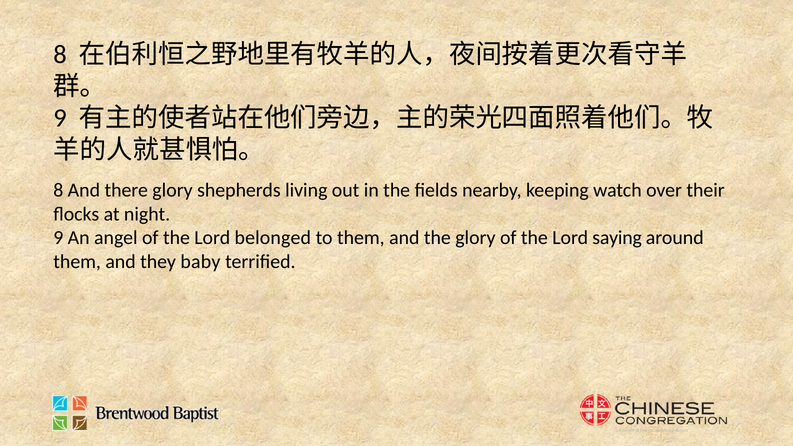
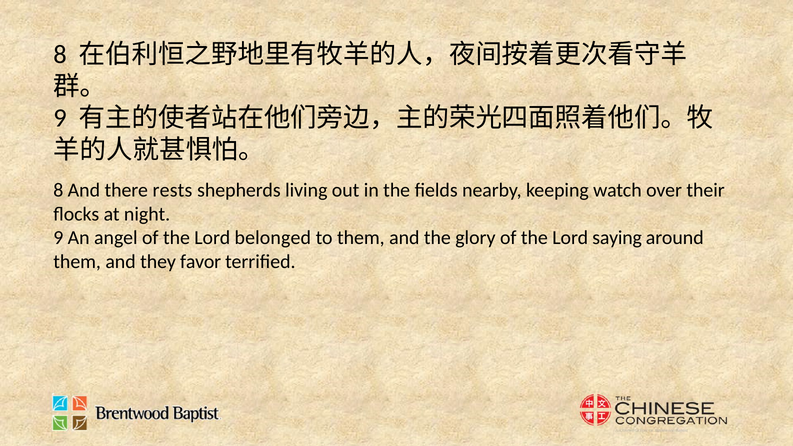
there glory: glory -> rests (172, 190)
baby: baby -> favor (201, 262)
